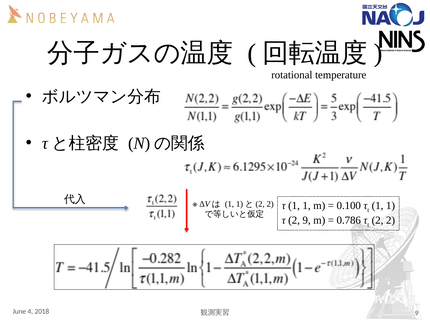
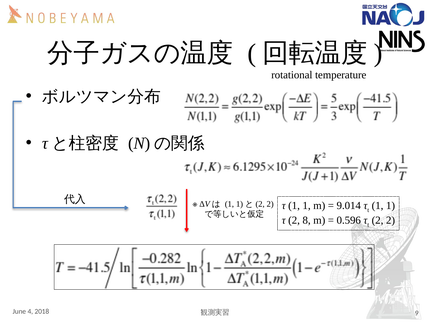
0.100: 0.100 -> 9.014 (349, 205)
2 9: 9 -> 8 (307, 220)
0.786: 0.786 -> 0.596 (349, 220)
